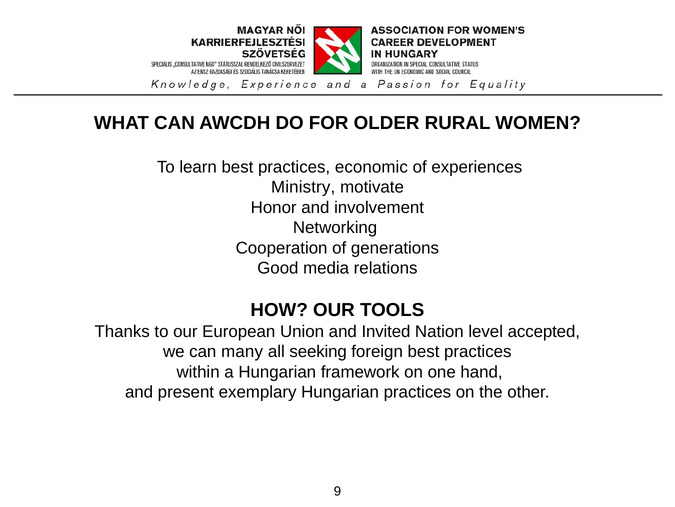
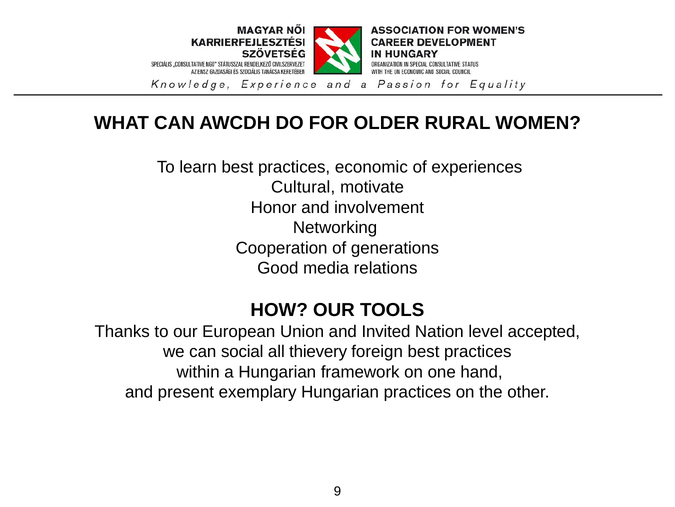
Ministry: Ministry -> Cultural (303, 187)
many: many -> social (242, 351)
seeking: seeking -> thievery (318, 351)
